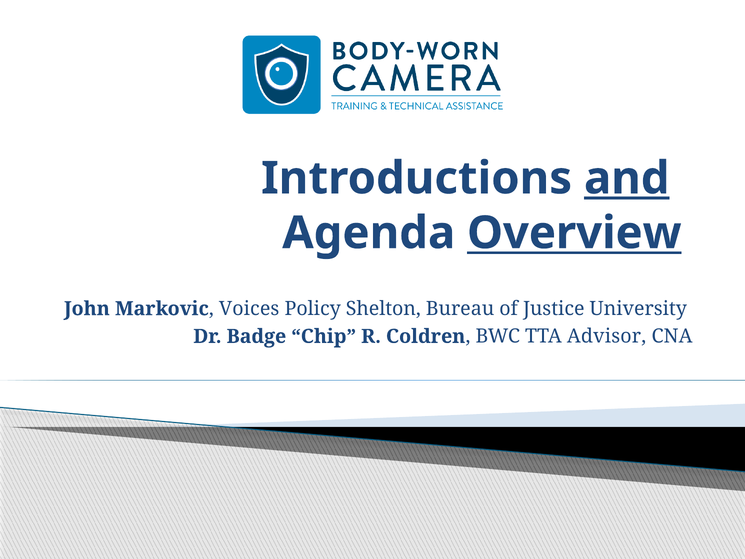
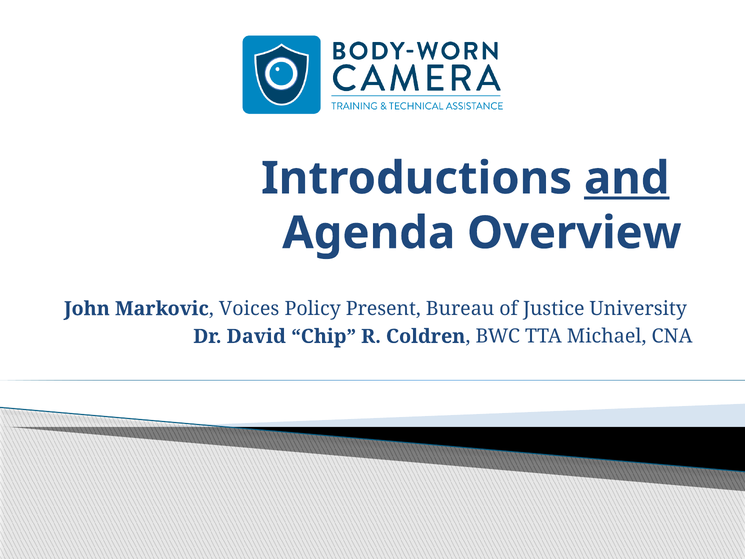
Overview underline: present -> none (574, 233)
Shelton: Shelton -> Present (383, 309)
Badge: Badge -> David (256, 336)
Advisor: Advisor -> Michael (607, 336)
